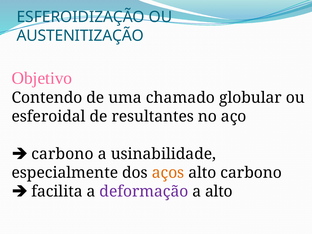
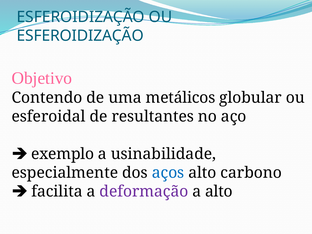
AUSTENITIZAÇÃO: AUSTENITIZAÇÃO -> ESFEROIDIZAÇÃO (80, 36)
chamado: chamado -> metálicos (181, 98)
carbono: carbono -> exemplo (63, 154)
aços colour: orange -> blue (168, 173)
